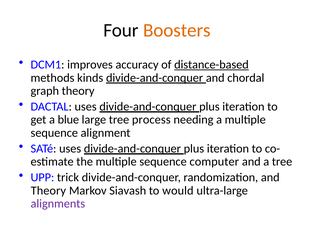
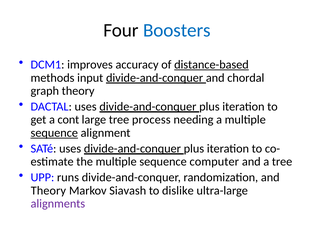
Boosters colour: orange -> blue (177, 30)
kinds: kinds -> input (90, 78)
blue: blue -> cont (68, 120)
sequence underline: none -> present (54, 133)
trick: trick -> runs (68, 178)
would: would -> dislike (178, 191)
